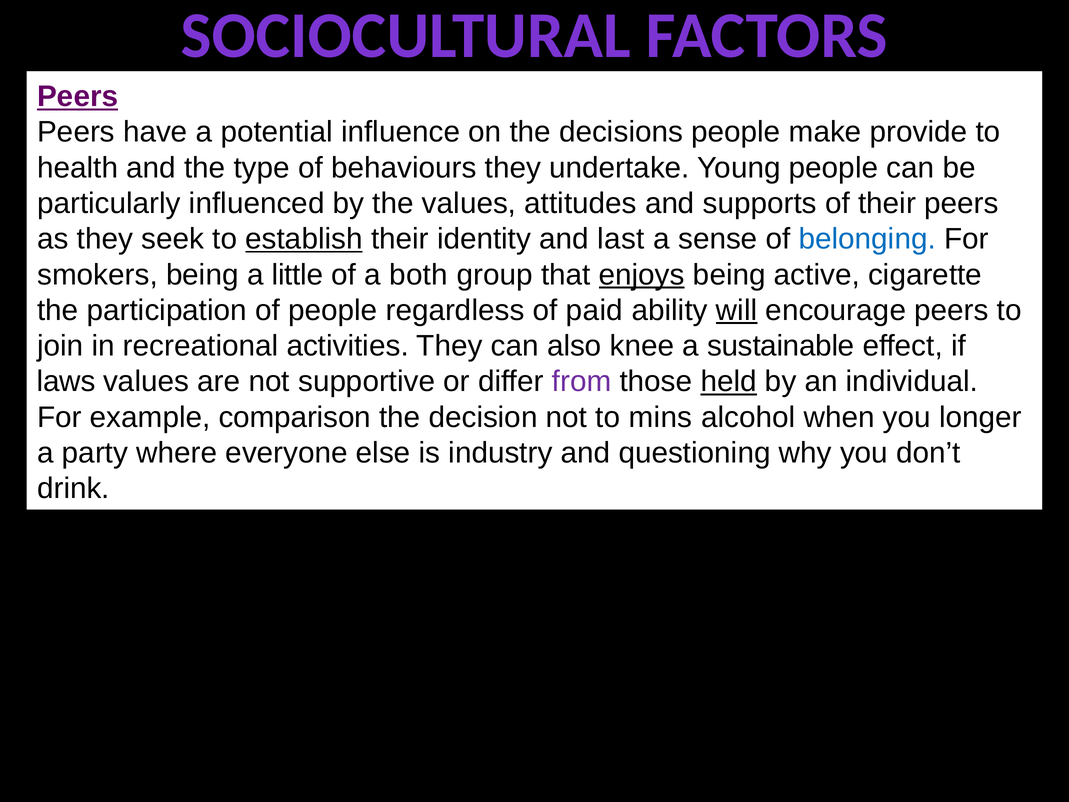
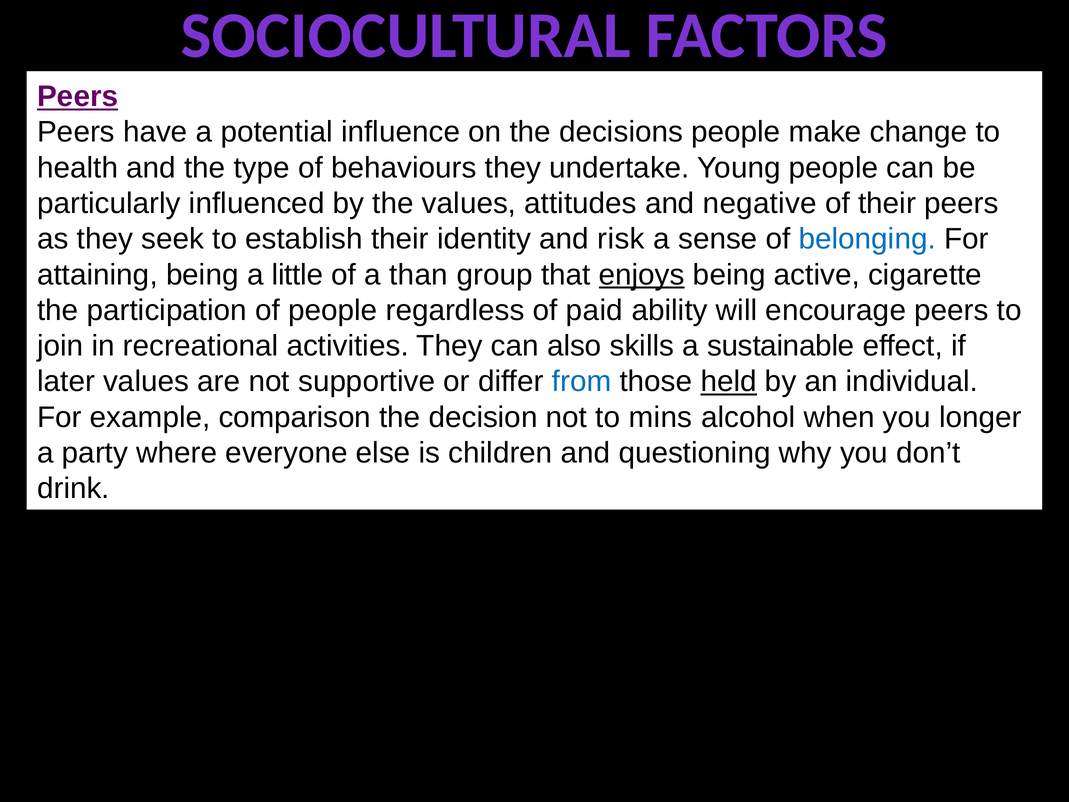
provide: provide -> change (918, 132)
supports: supports -> negative (760, 203)
establish underline: present -> none (304, 239)
last: last -> risk (621, 239)
smokers: smokers -> attaining (97, 275)
both: both -> than (419, 275)
will underline: present -> none (737, 310)
knee: knee -> skills (642, 346)
laws: laws -> later (66, 382)
from colour: purple -> blue (582, 382)
industry: industry -> children (500, 453)
